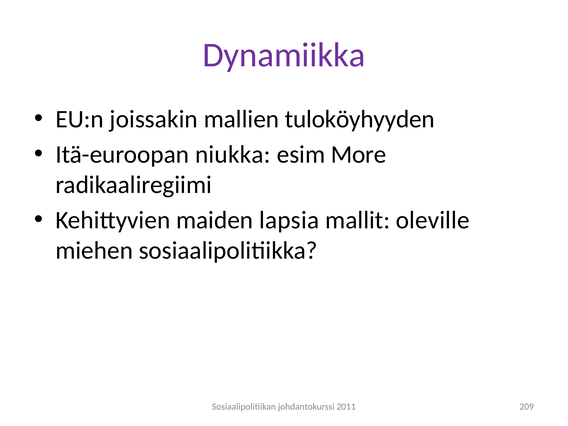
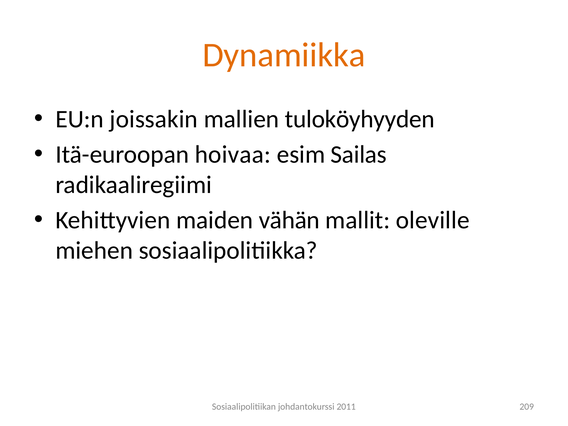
Dynamiikka colour: purple -> orange (284, 55)
niukka: niukka -> hoivaa (233, 155)
More: More -> Sailas (359, 155)
lapsia: lapsia -> vähän (289, 220)
